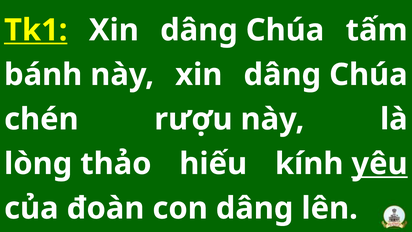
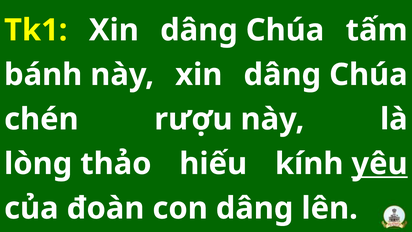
Tk1 underline: present -> none (36, 30)
